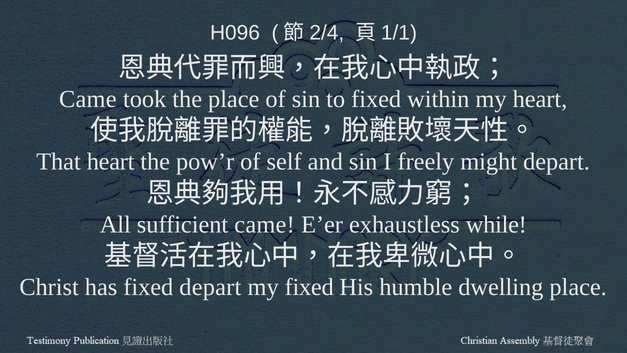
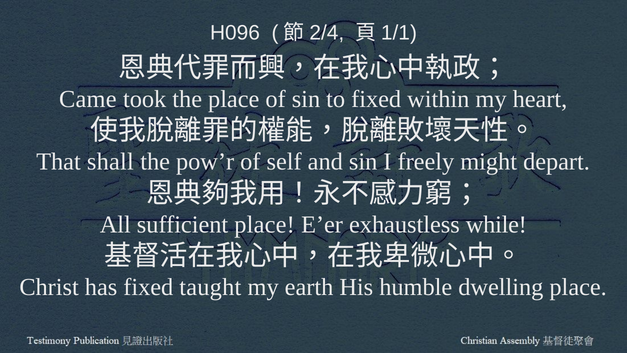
That heart: heart -> shall (110, 162)
sufficient came: came -> place (265, 224)
fixed depart: depart -> taught (210, 287)
my fixed: fixed -> earth (309, 287)
